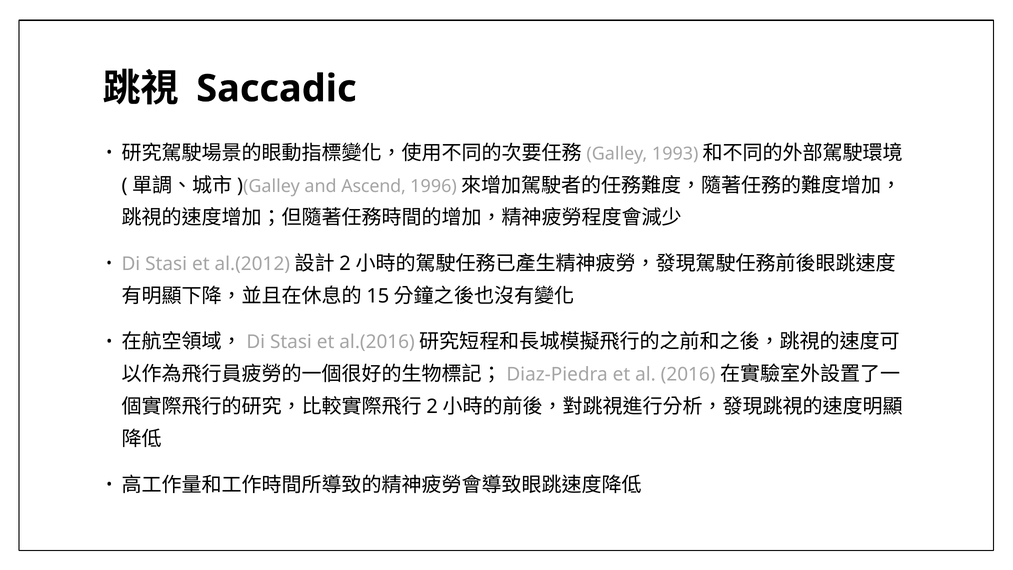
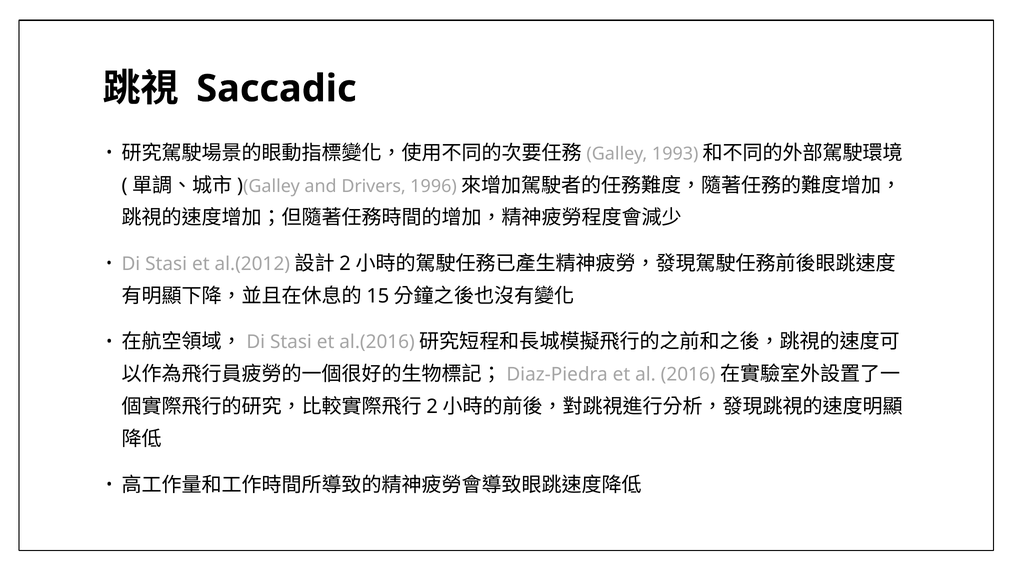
Ascend: Ascend -> Drivers (374, 186)
